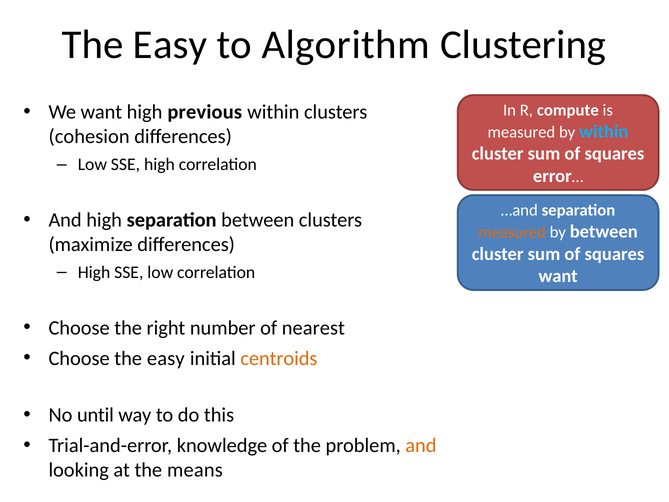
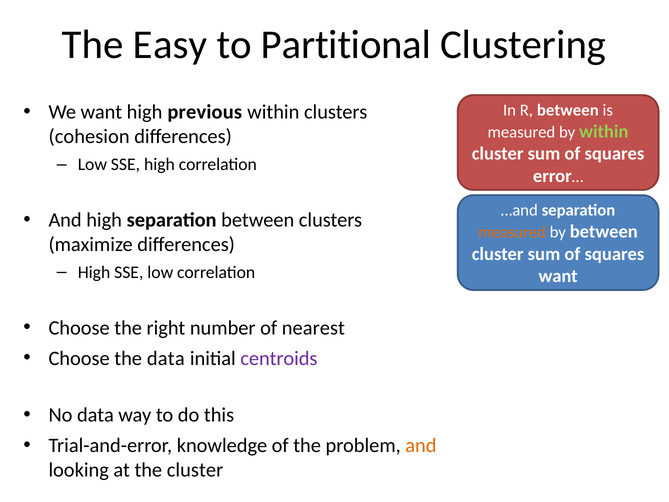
Algorithm: Algorithm -> Partitional (346, 45)
R compute: compute -> between (568, 110)
within colour: light blue -> light green (604, 131)
Choose the easy: easy -> data (166, 358)
centroids colour: orange -> purple (279, 358)
No until: until -> data (95, 415)
the means: means -> cluster (195, 470)
